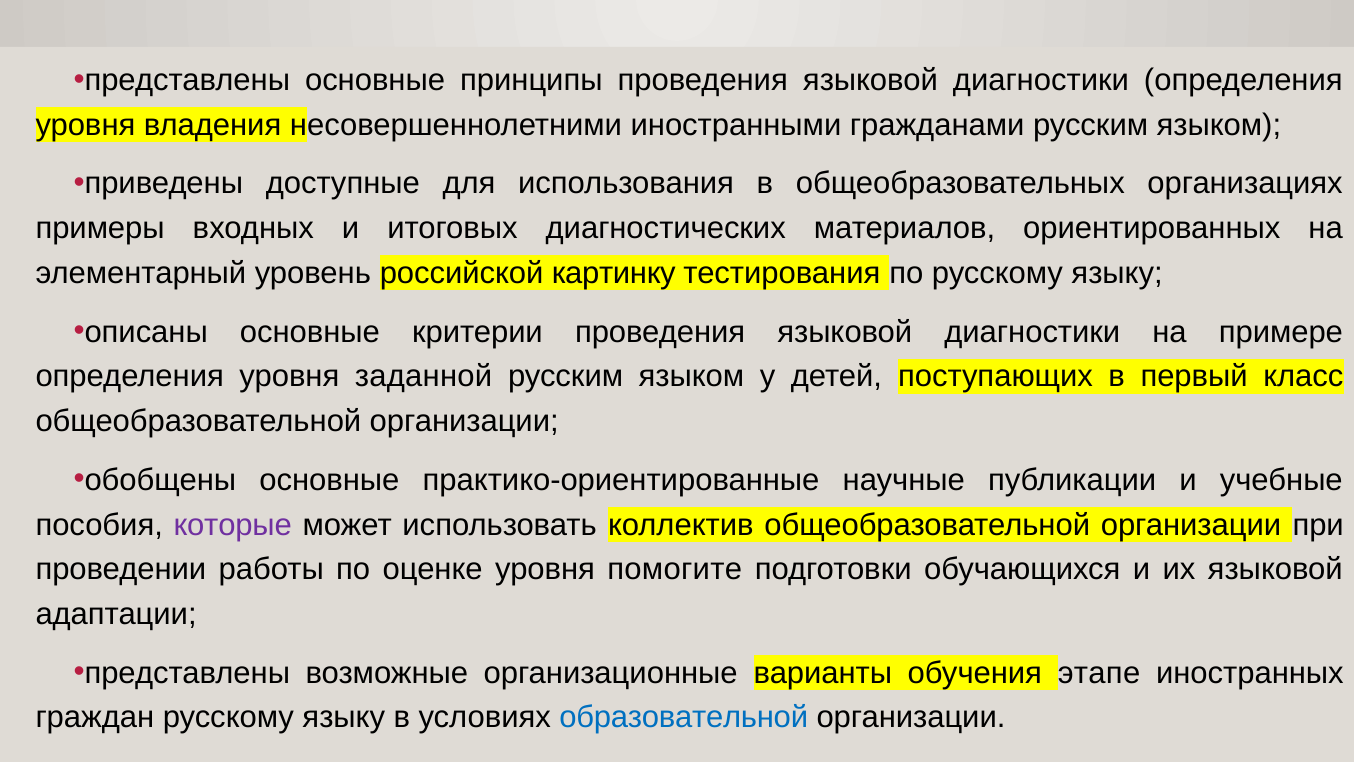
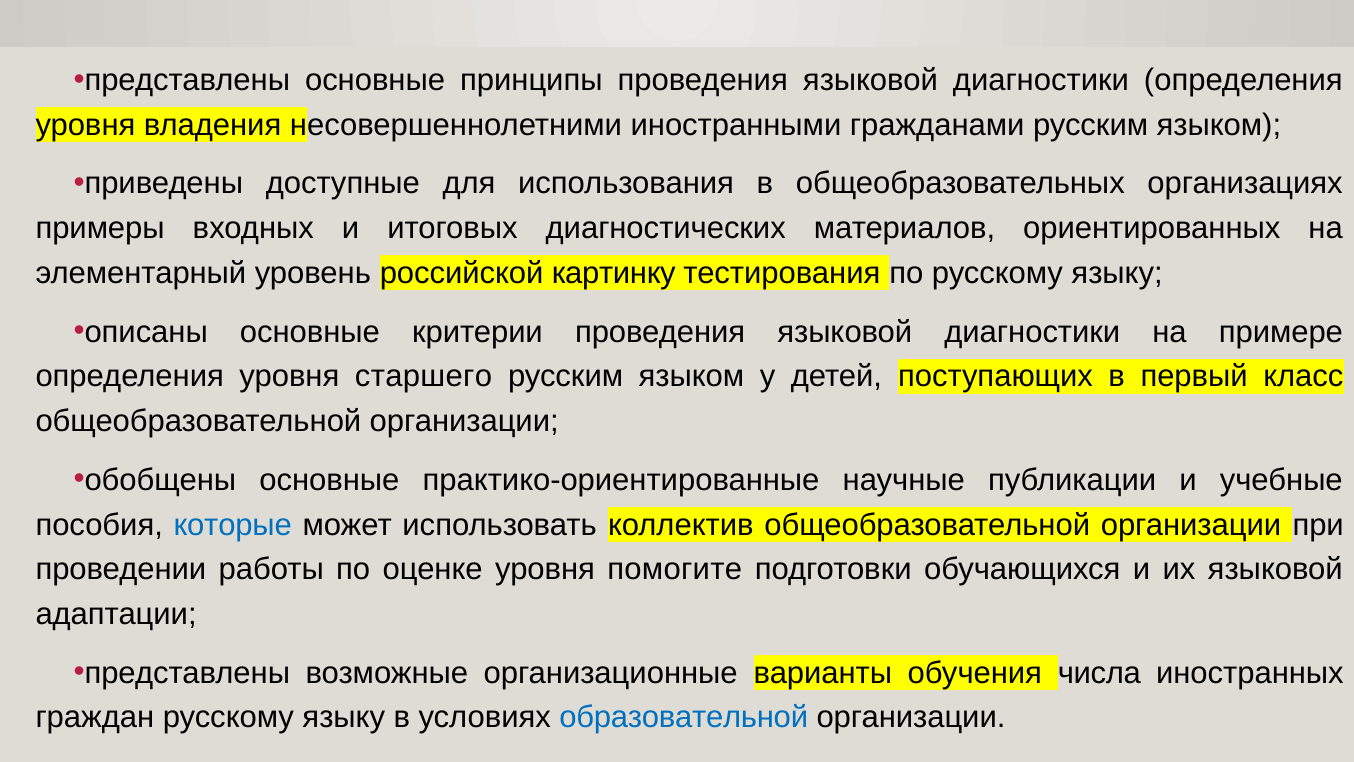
заданной: заданной -> старшего (424, 376)
которые colour: purple -> blue (233, 524)
этапе: этапе -> числа (1099, 673)
